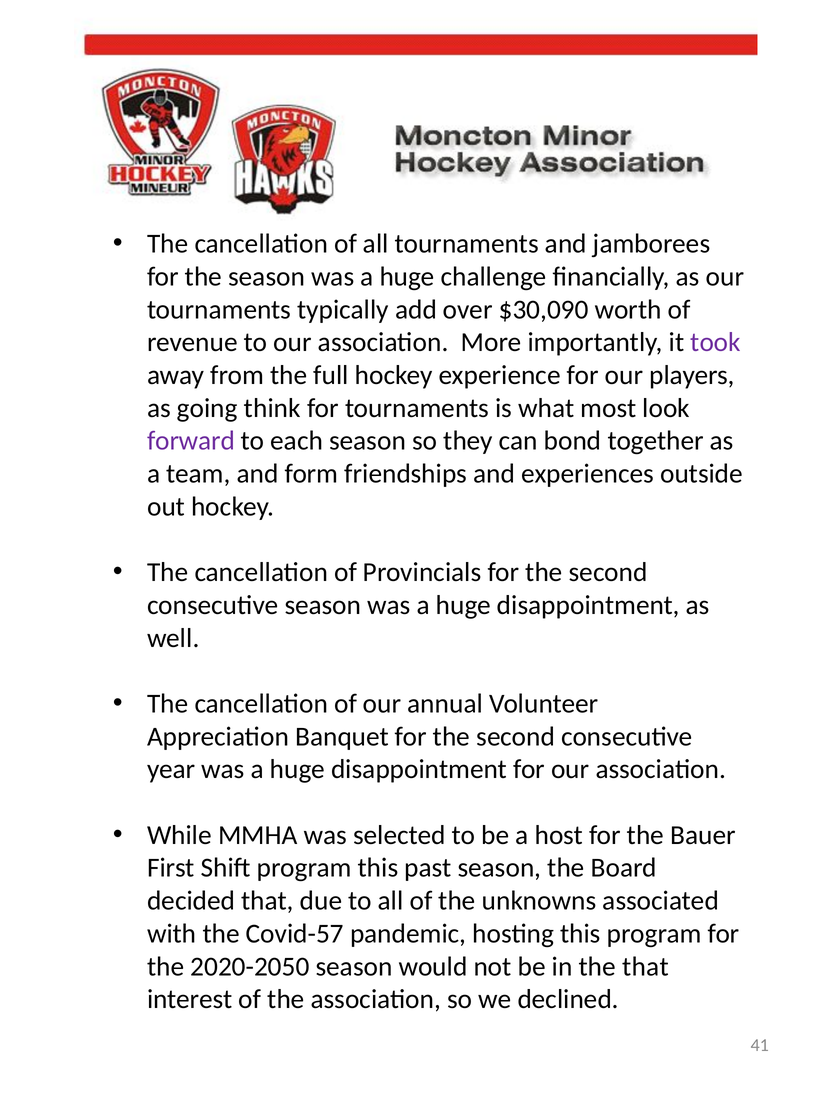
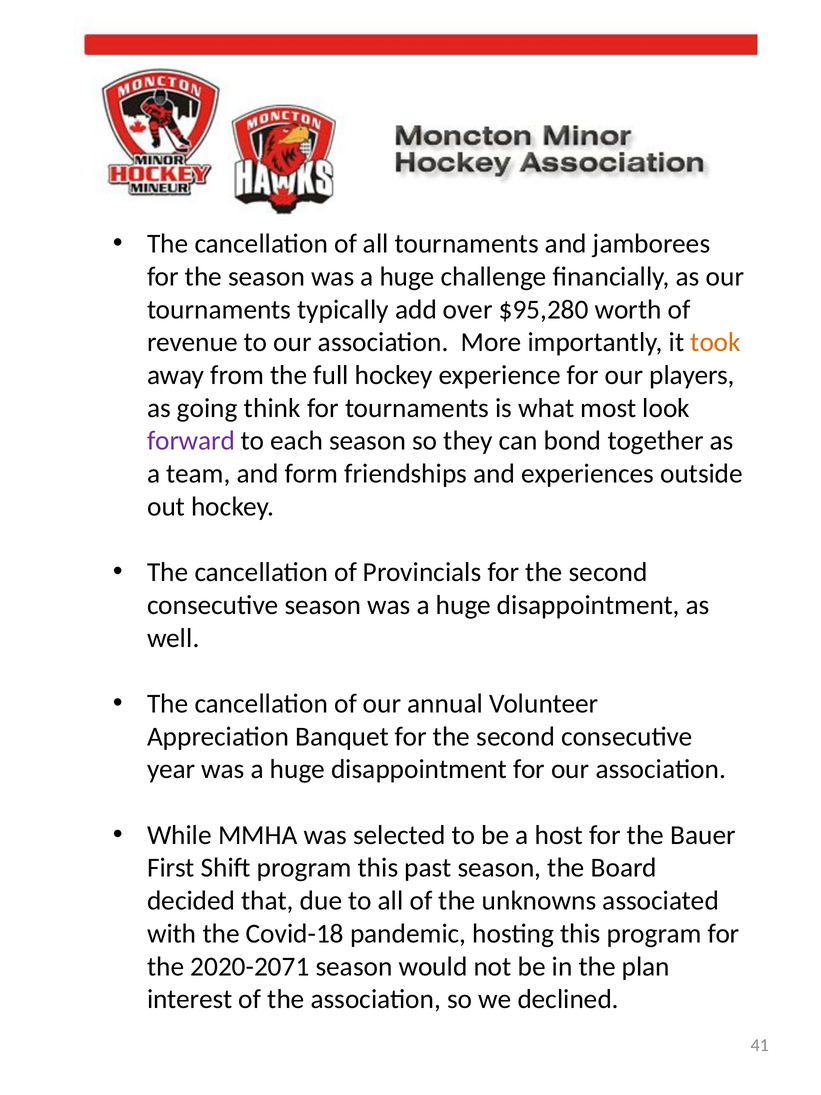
$30,090: $30,090 -> $95,280 (544, 309)
took colour: purple -> orange (716, 342)
Covid-57: Covid-57 -> Covid-18 (295, 933)
2020-2050: 2020-2050 -> 2020-2071 (250, 966)
the that: that -> plan (646, 966)
